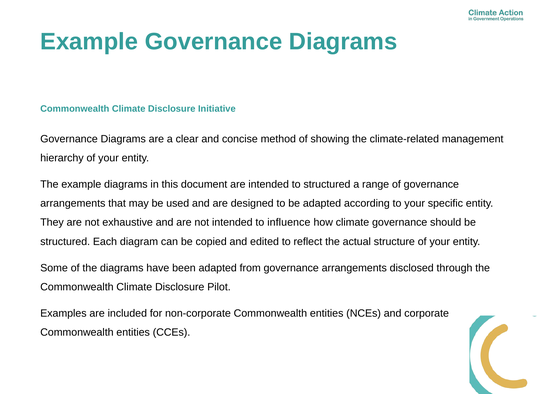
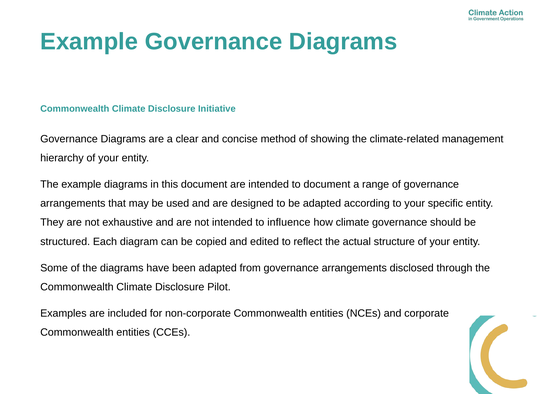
to structured: structured -> document (327, 184)
